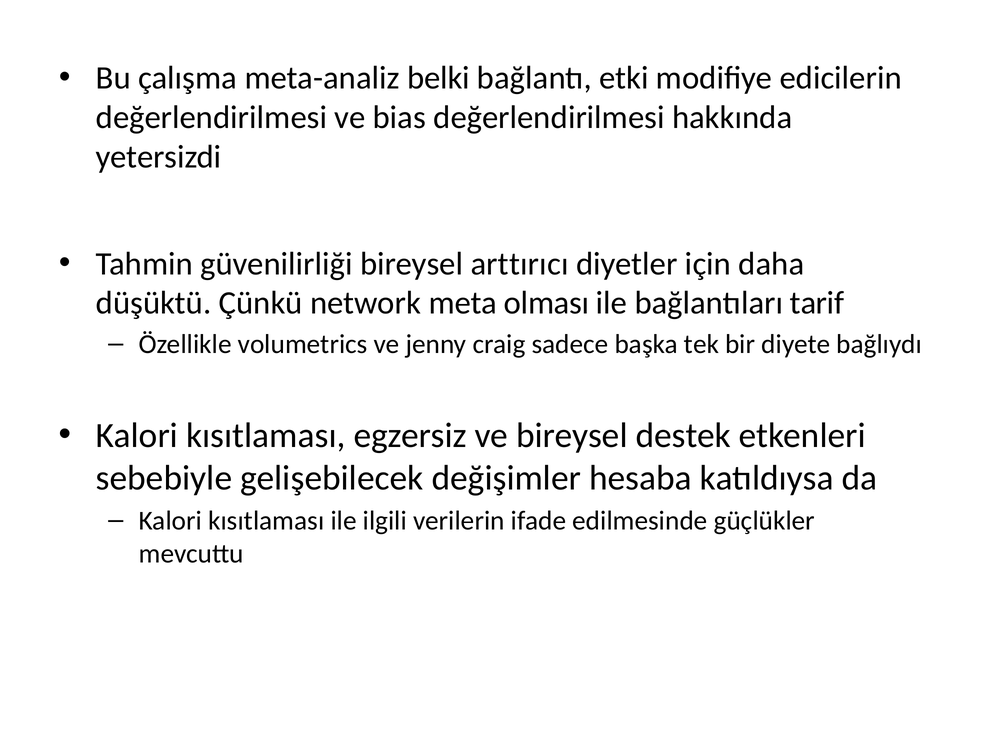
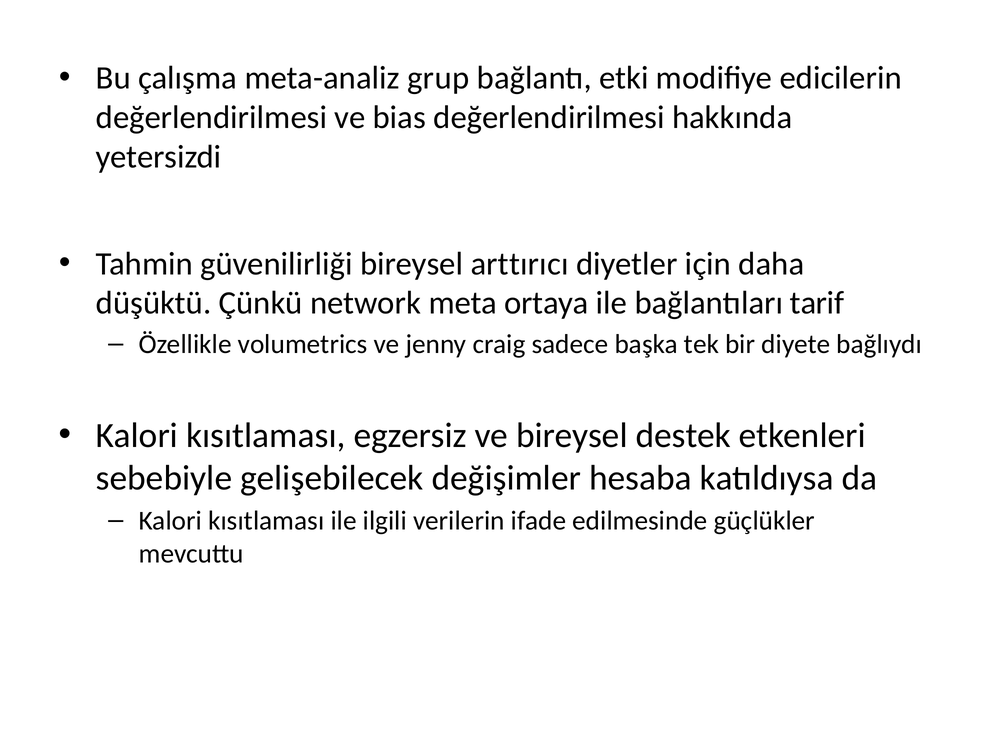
belki: belki -> grup (438, 78)
olması: olması -> ortaya (547, 303)
